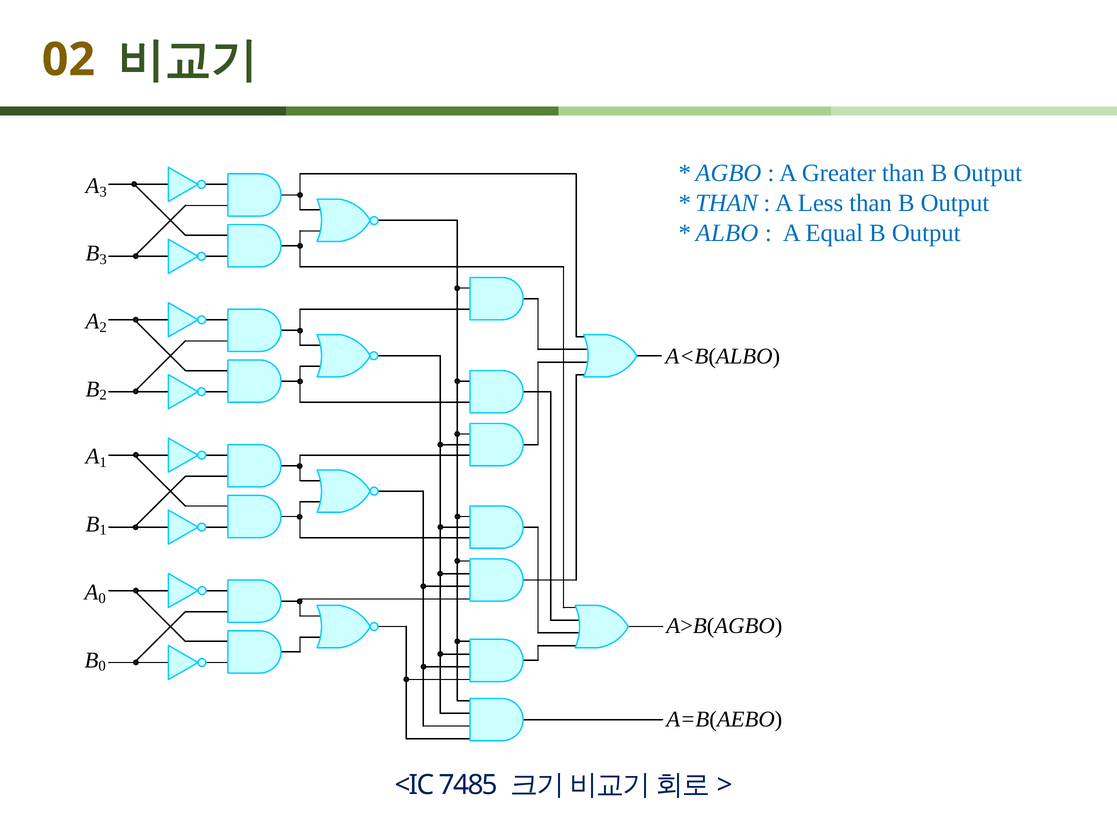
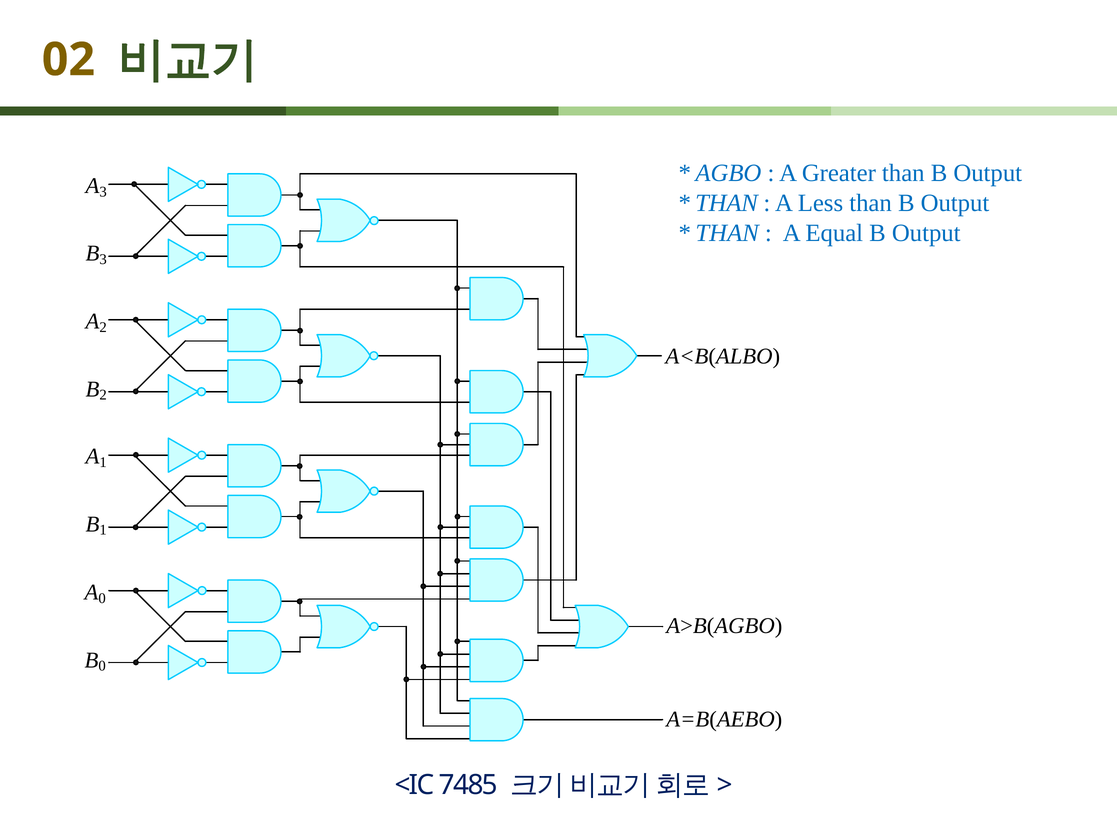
ALBO: ALBO -> THAN (727, 233)
